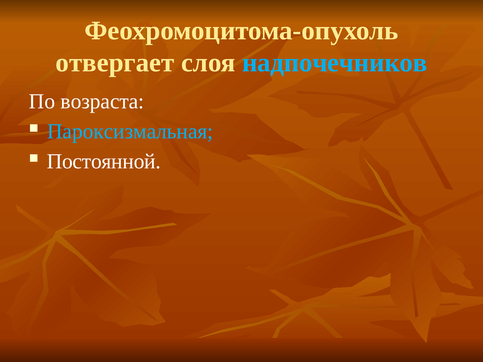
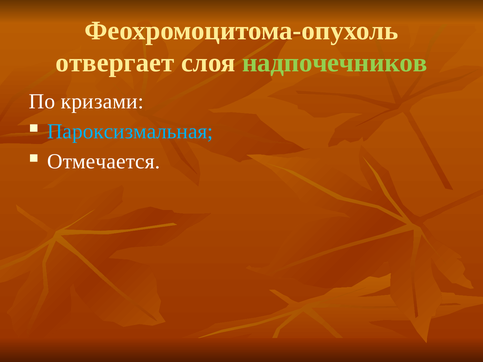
надпочечников colour: light blue -> light green (335, 63)
возраста: возраста -> кризами (102, 101)
Постоянной: Постоянной -> Отмечается (104, 161)
